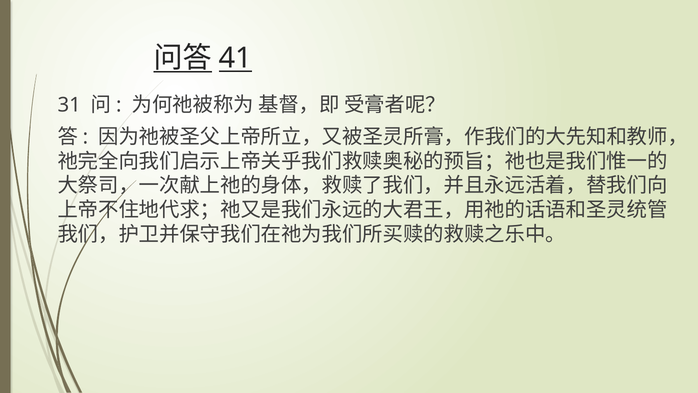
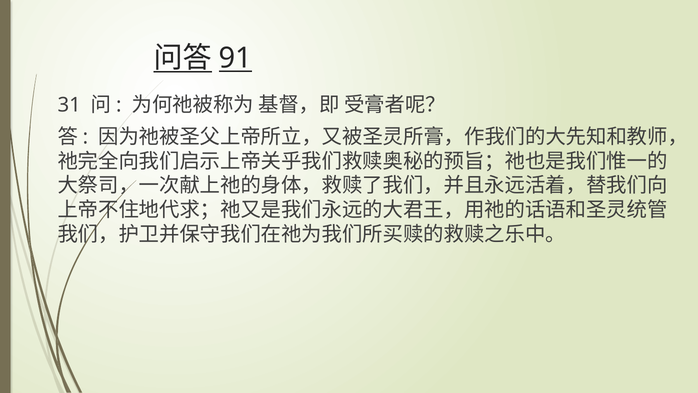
41: 41 -> 91 (235, 58)
